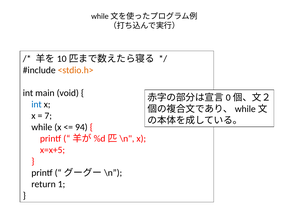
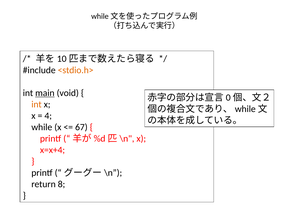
main underline: none -> present (45, 93)
int colour: blue -> orange (37, 104)
7: 7 -> 4 (48, 116)
94: 94 -> 67 (81, 127)
x=x+5: x=x+5 -> x=x+4 (52, 150)
1: 1 -> 8 (62, 184)
